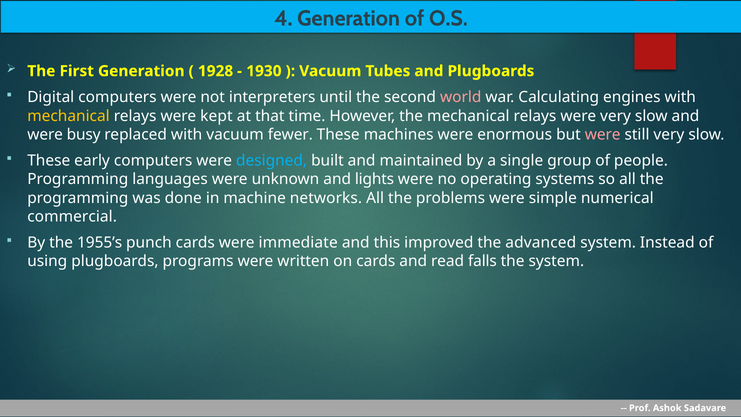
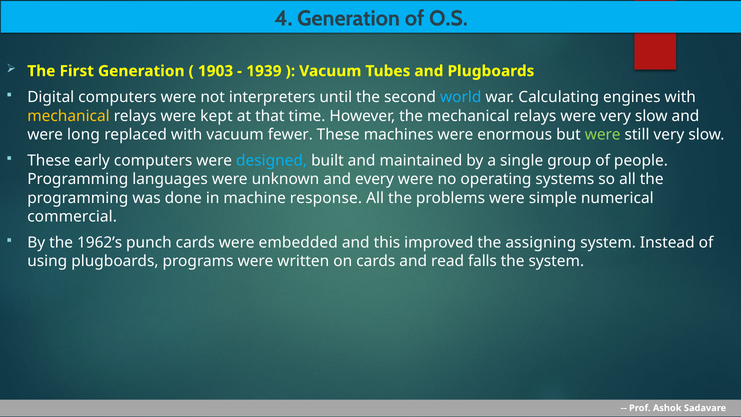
1928: 1928 -> 1903 (216, 71)
1930: 1930 -> 1939 (264, 71)
world colour: pink -> light blue (461, 97)
busy: busy -> long (84, 134)
were colour: pink -> light green (603, 134)
lights: lights -> every (375, 179)
networks: networks -> response (326, 198)
1955’s: 1955’s -> 1962’s (100, 243)
immediate: immediate -> embedded (298, 243)
advanced: advanced -> assigning (541, 243)
